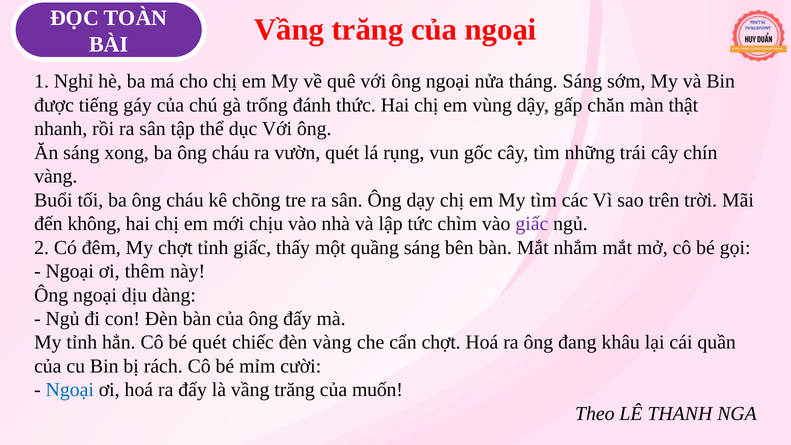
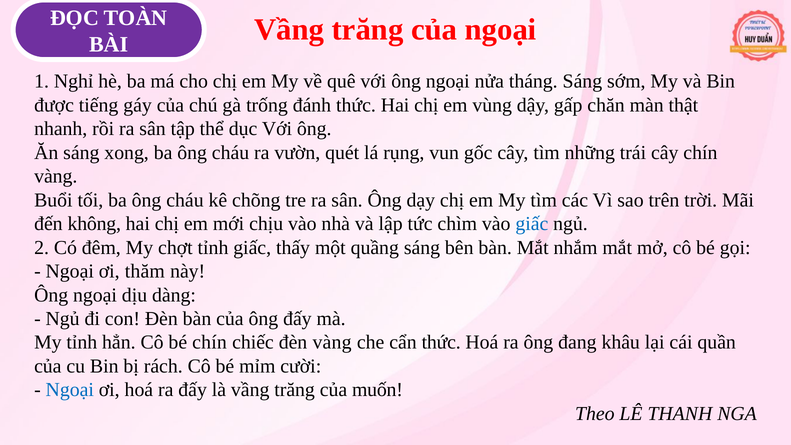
giấc colour: purple -> blue (532, 224)
thêm: thêm -> thăm (145, 271)
bé quét: quét -> chín (210, 342)
cẩn chợt: chợt -> thức (441, 342)
